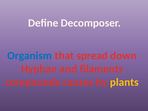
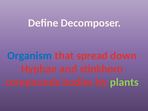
filaments: filaments -> stinkhorn (101, 69)
causes: causes -> bodies (78, 82)
plants colour: yellow -> light green (124, 82)
